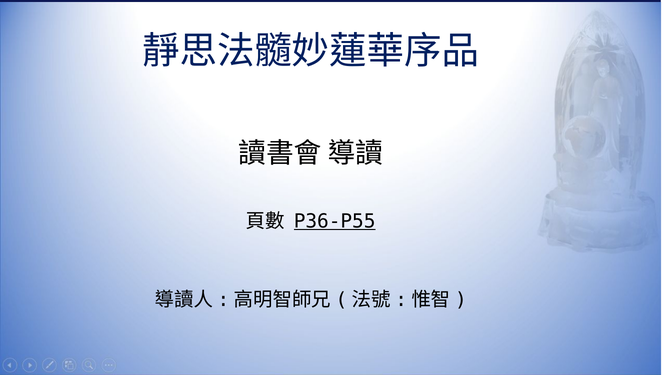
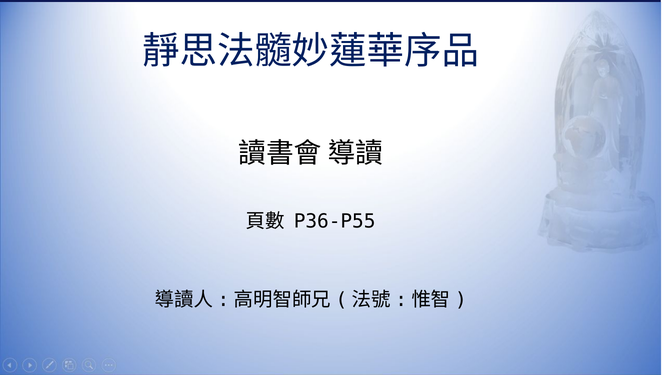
P36-P55 underline: present -> none (335, 221)
